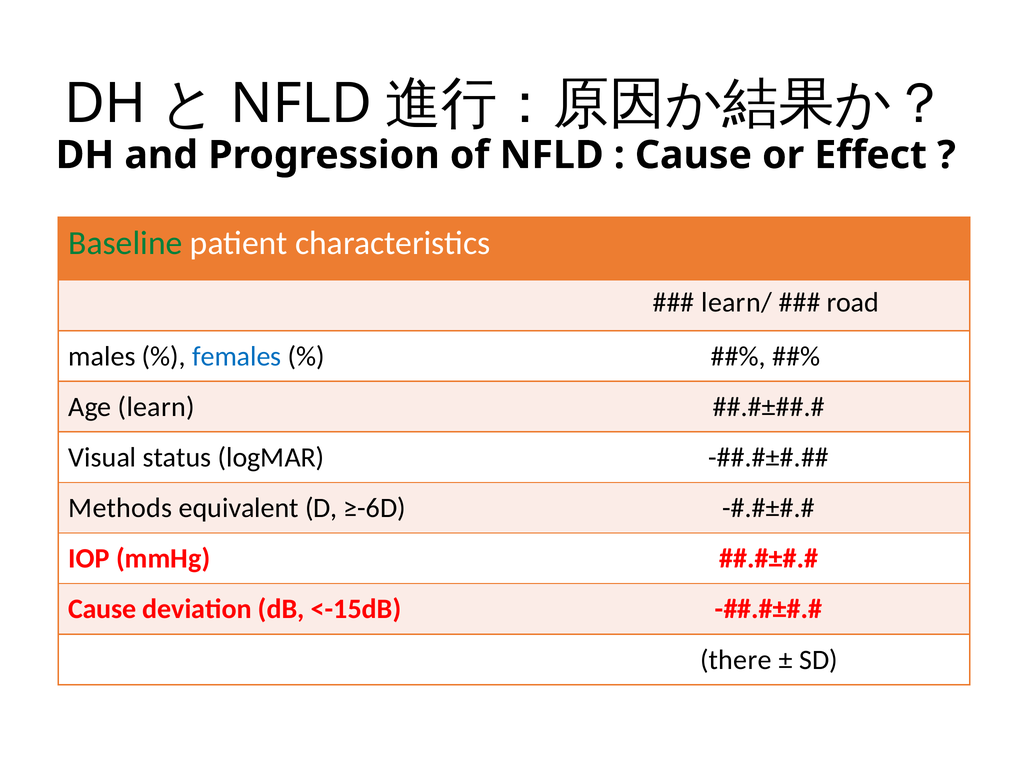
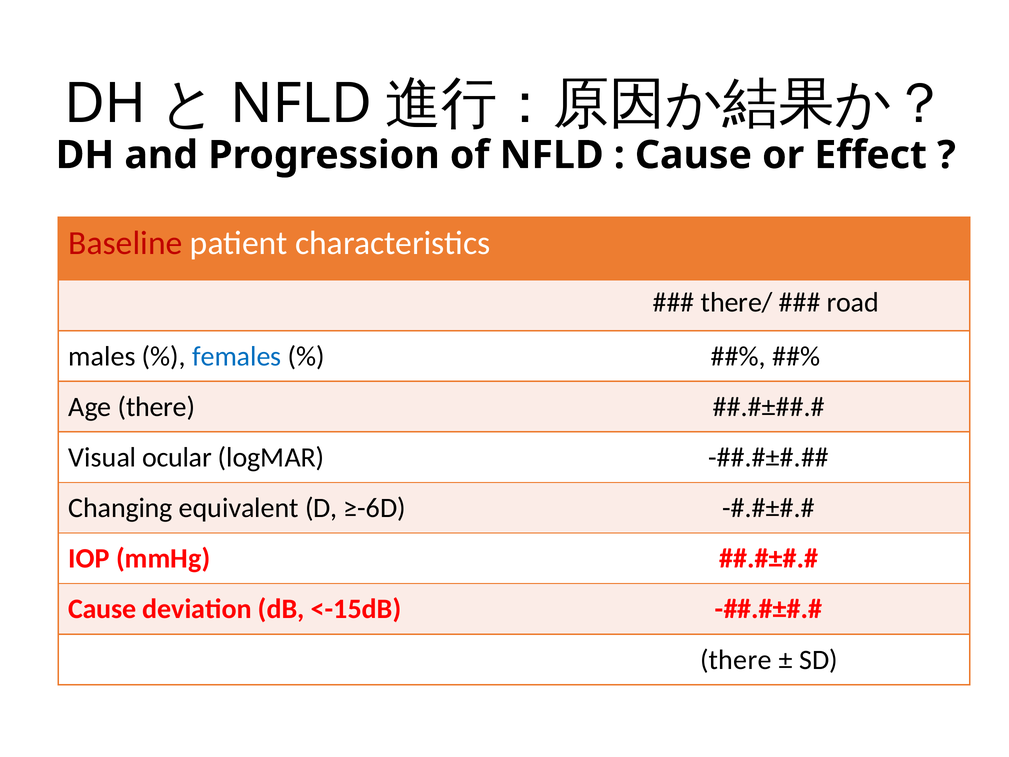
Baseline colour: green -> red (125, 243)
learn/: learn/ -> there/ (737, 303)
Age learn: learn -> there (156, 407)
status: status -> ocular (177, 457)
Methods: Methods -> Changing (121, 508)
